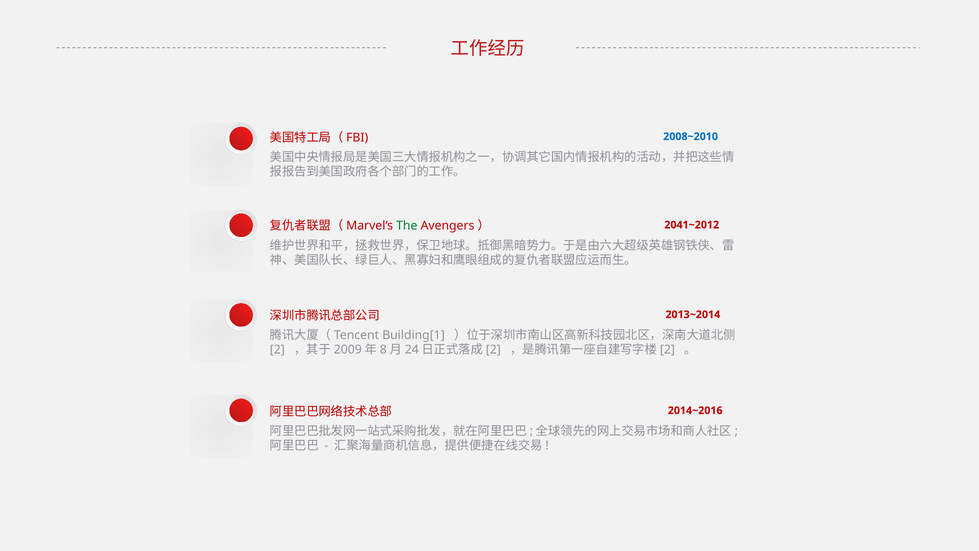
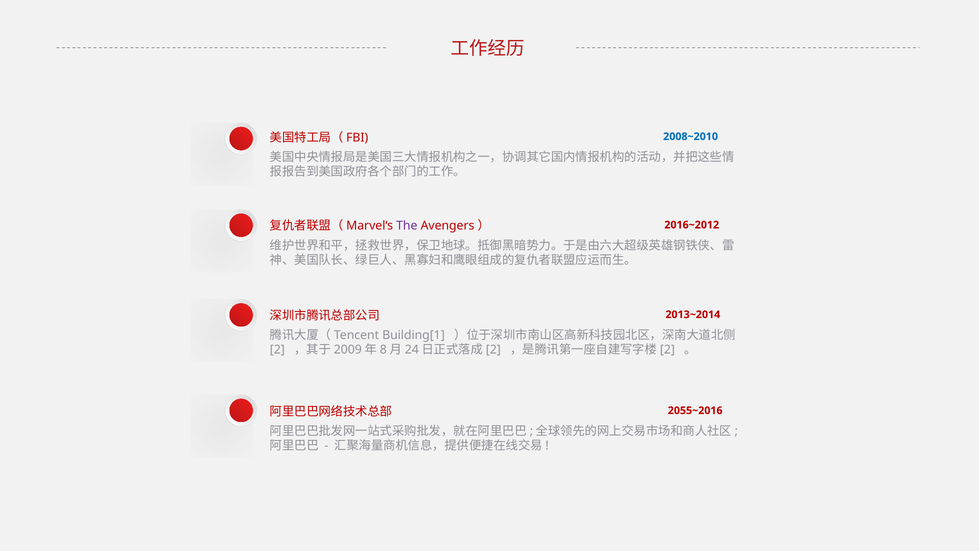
The colour: green -> purple (407, 226)
2041~2012: 2041~2012 -> 2016~2012 (692, 225)
2014~2016: 2014~2016 -> 2055~2016 (695, 410)
